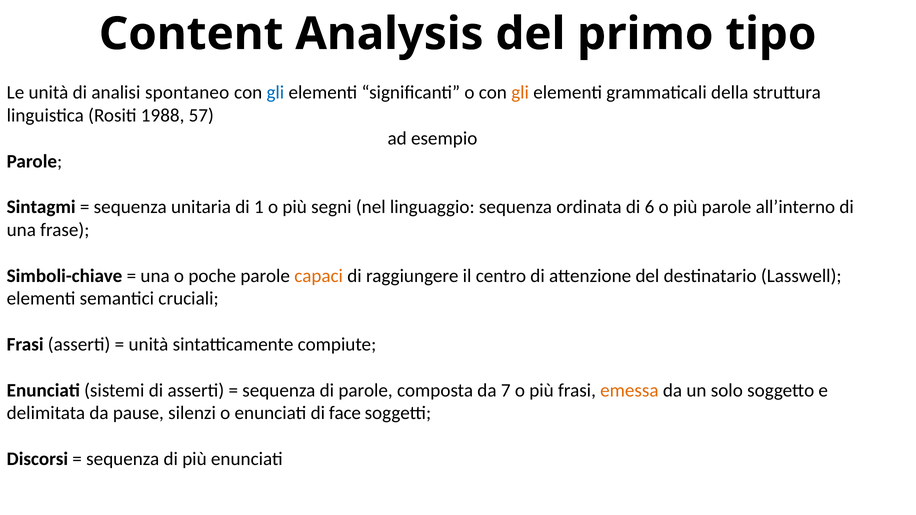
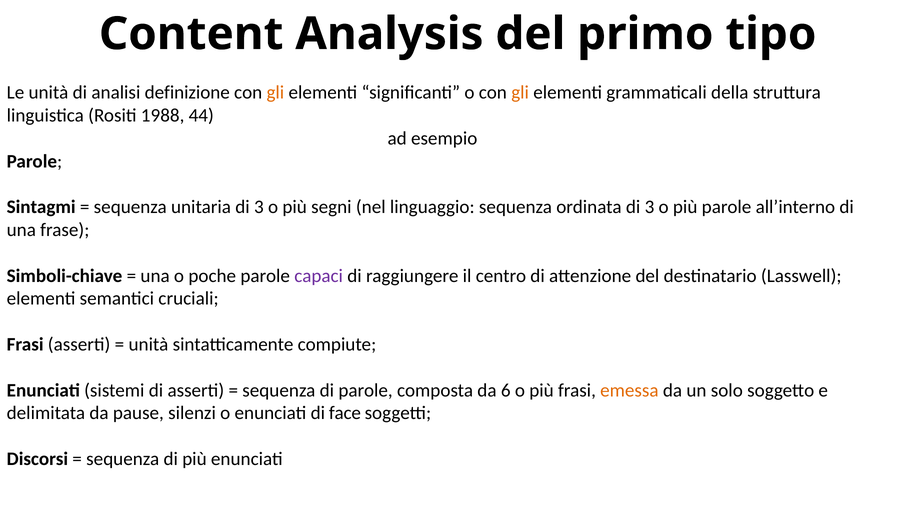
spontaneo: spontaneo -> definizione (187, 93)
gli colour: blue -> orange (275, 93)
57: 57 -> 44 (201, 115)
unitaria di 1: 1 -> 3 (259, 207)
ordinata di 6: 6 -> 3 (649, 207)
capaci colour: orange -> purple (319, 276)
7: 7 -> 6 (506, 390)
